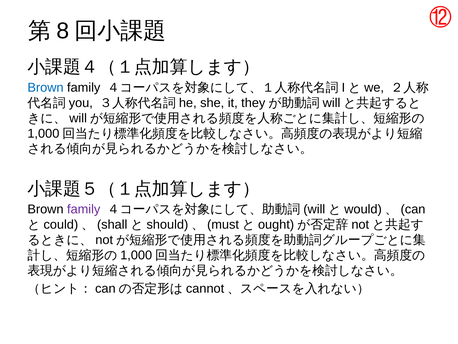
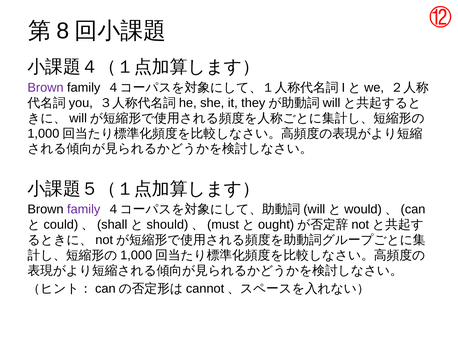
Brown colour: blue -> purple (46, 87)
